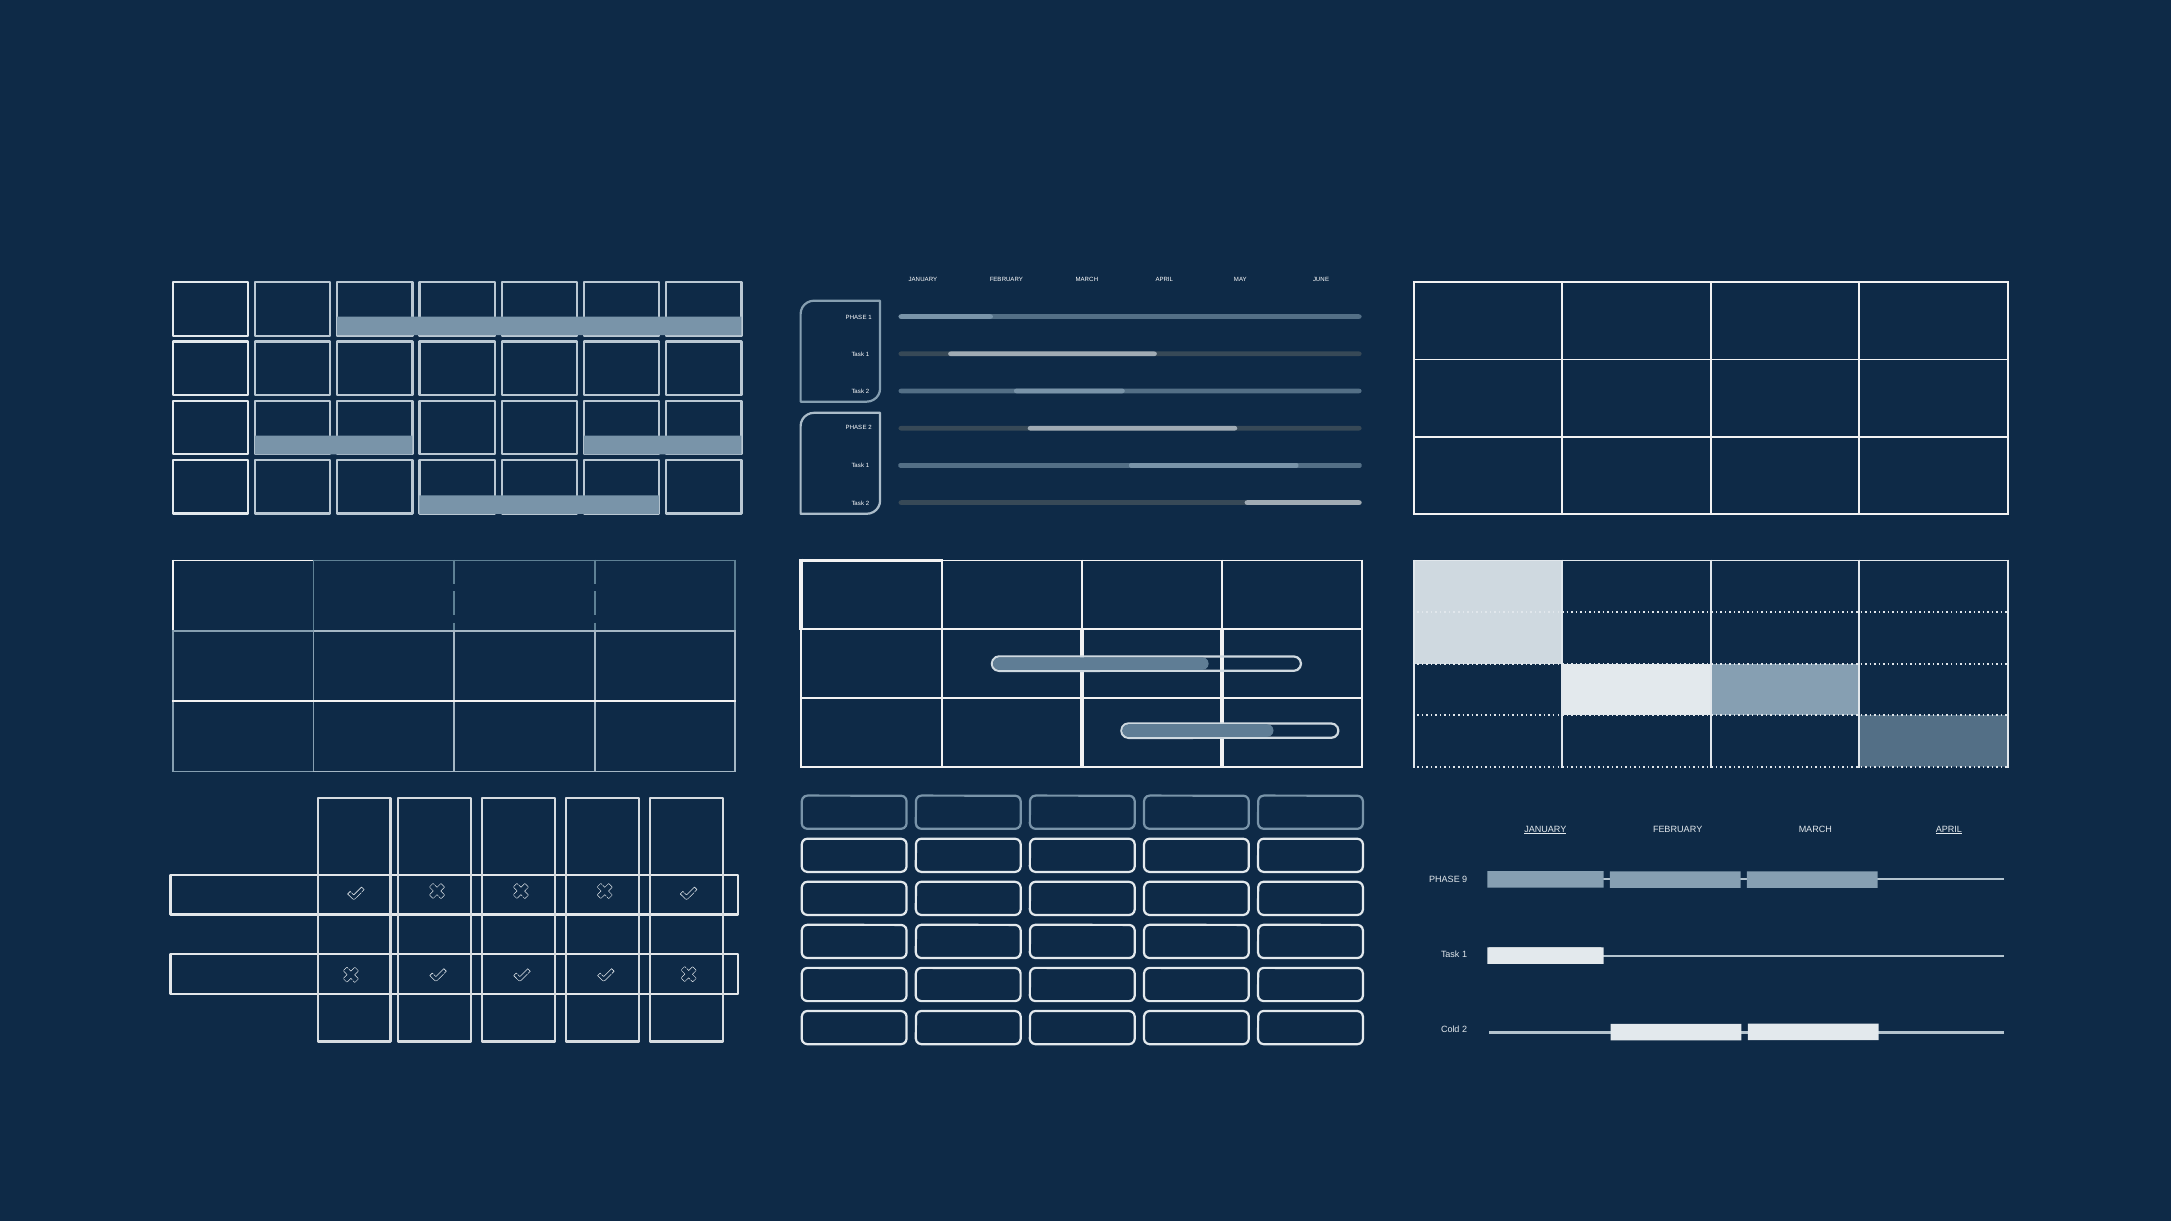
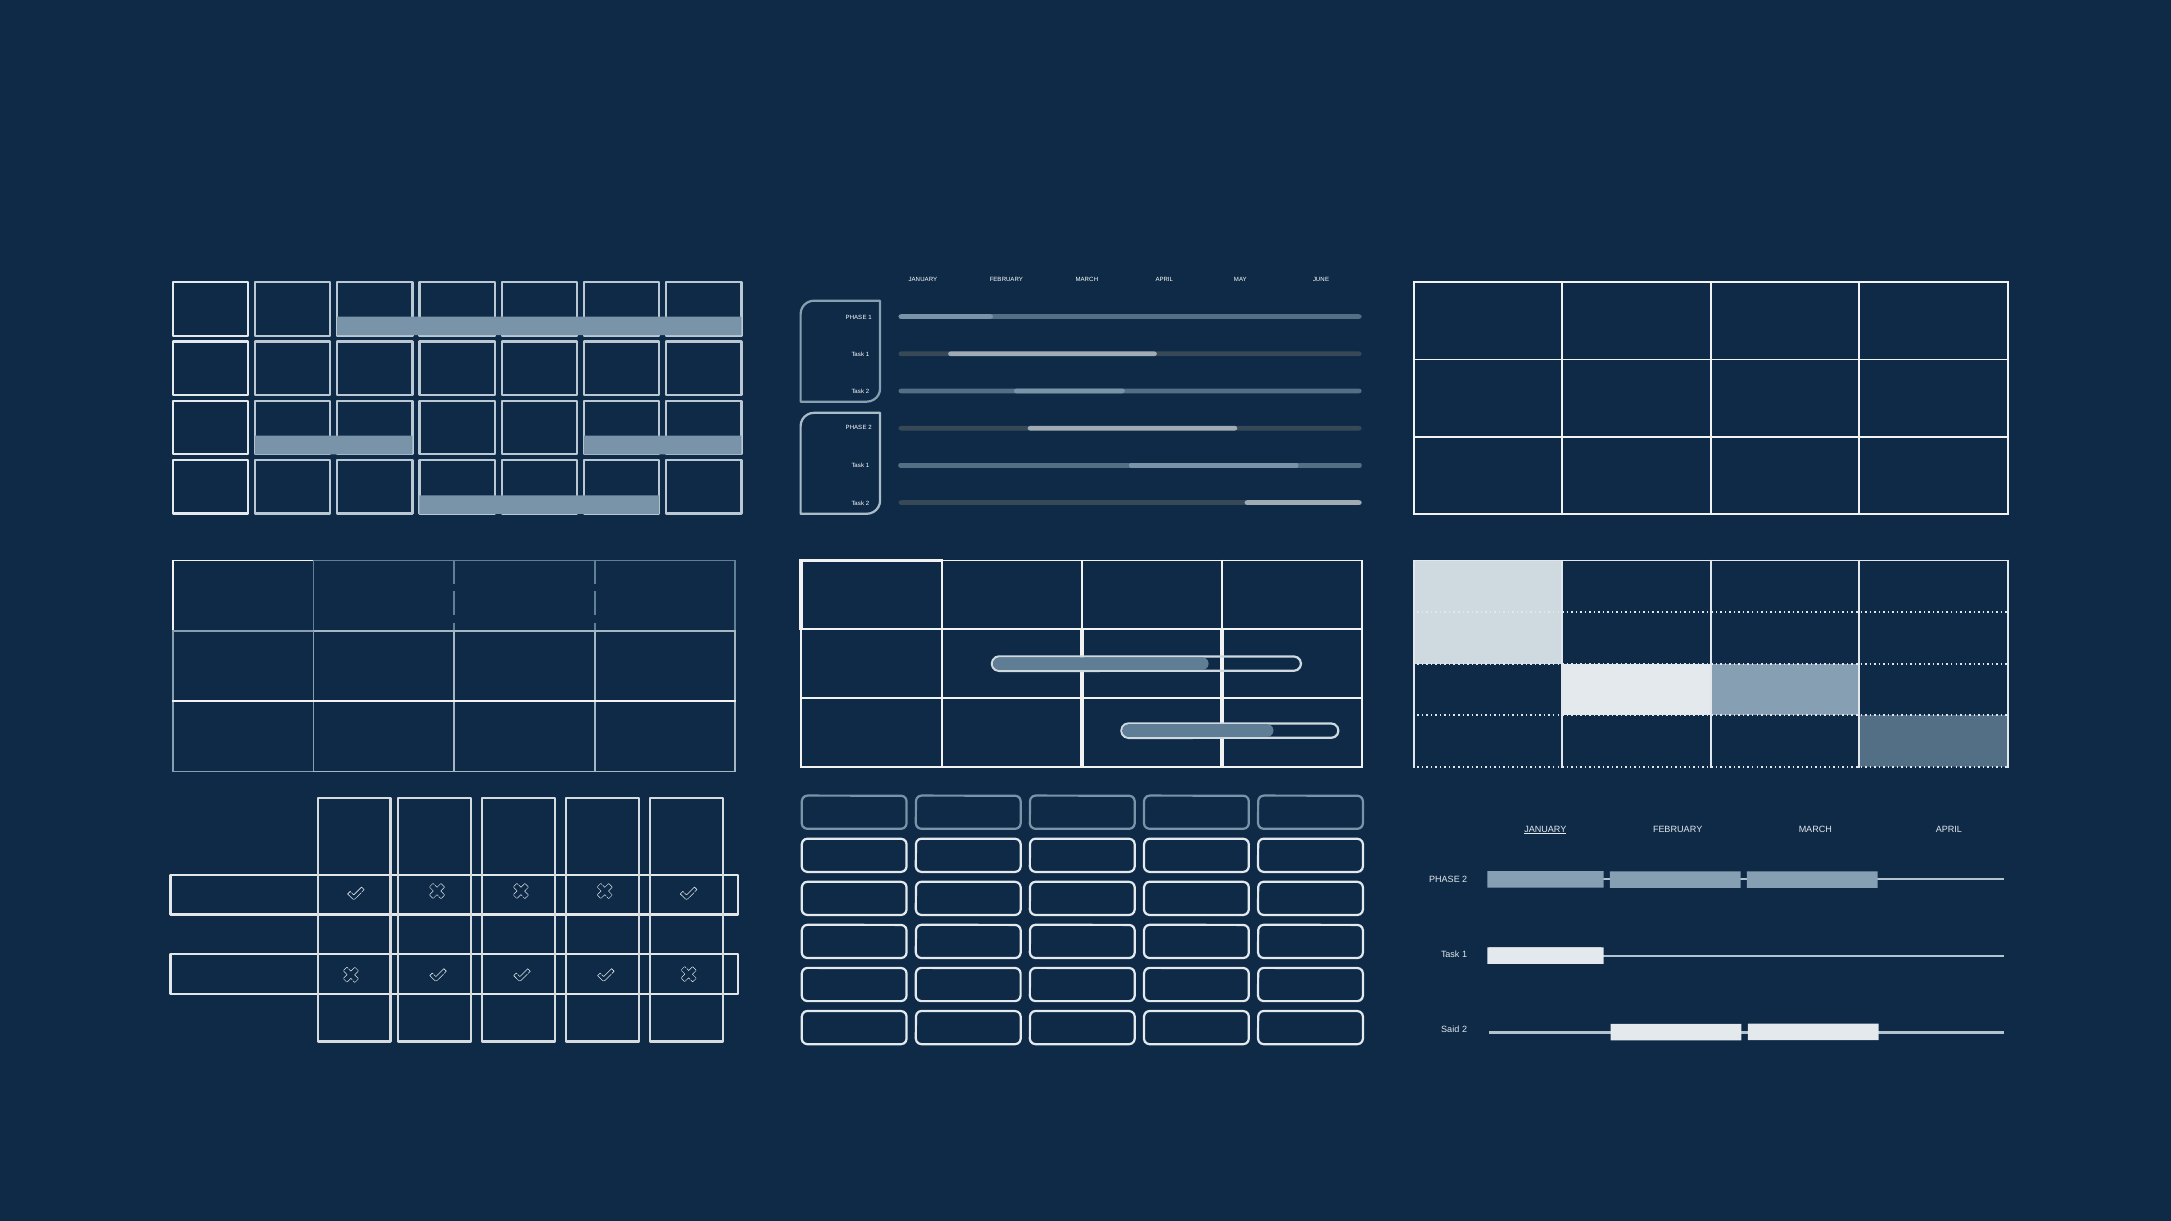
APRIL underline: present -> none (1949, 830)
9: 9 -> 2 (1465, 880)
Cold: Cold -> Said (1450, 1030)
